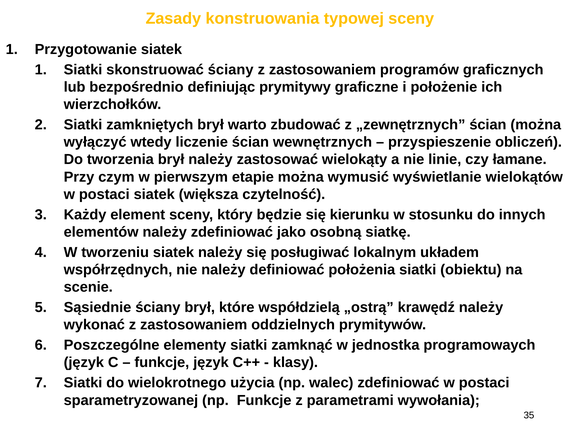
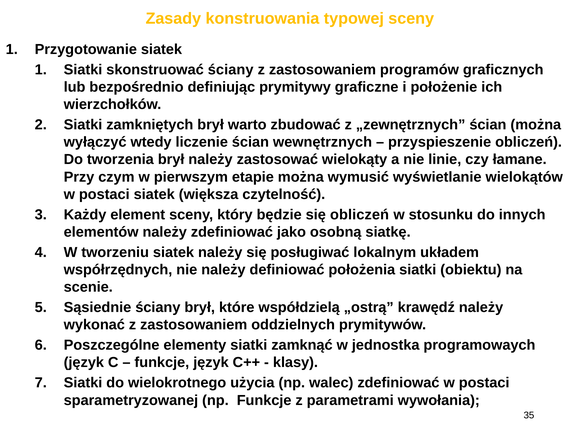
się kierunku: kierunku -> obliczeń (360, 215)
